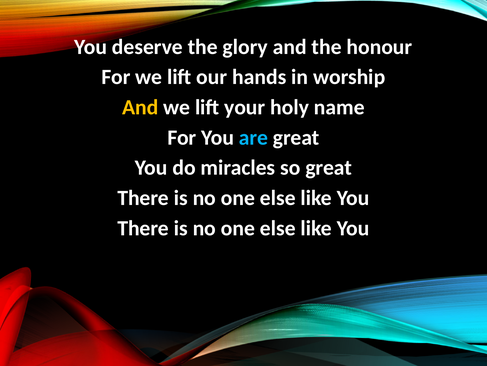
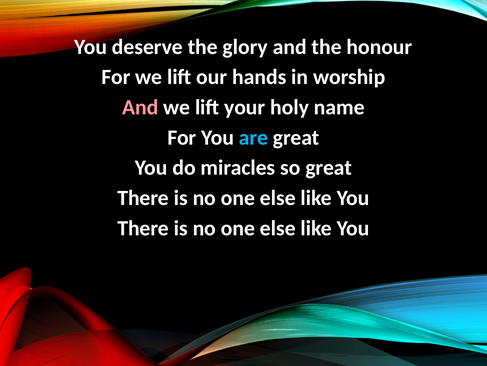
And colour: yellow -> pink (140, 107)
